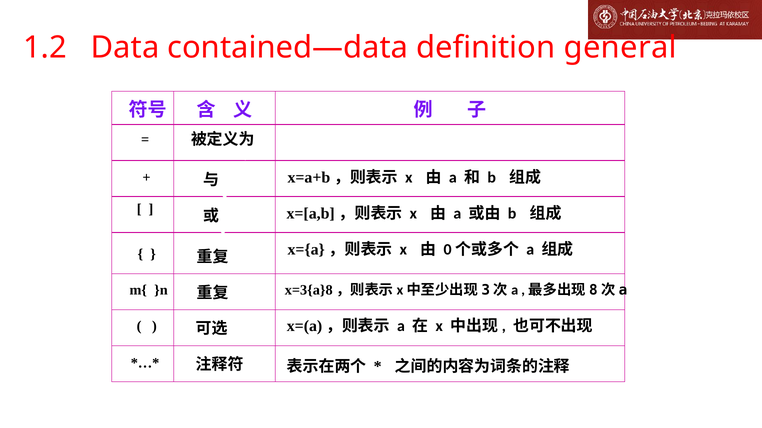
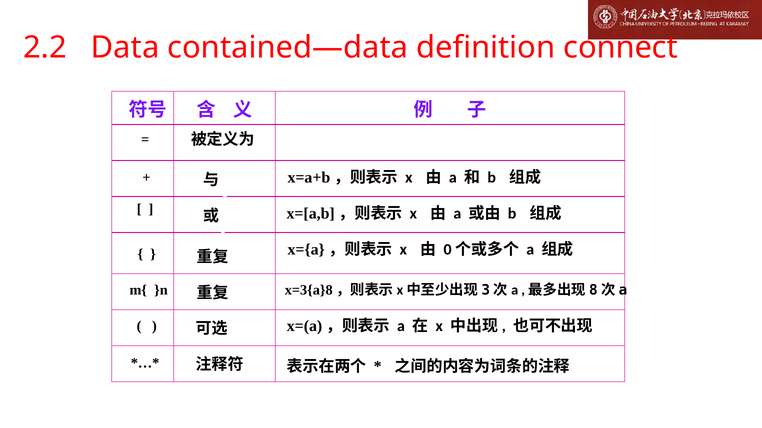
1.2: 1.2 -> 2.2 (45, 48)
general: general -> connect (621, 48)
